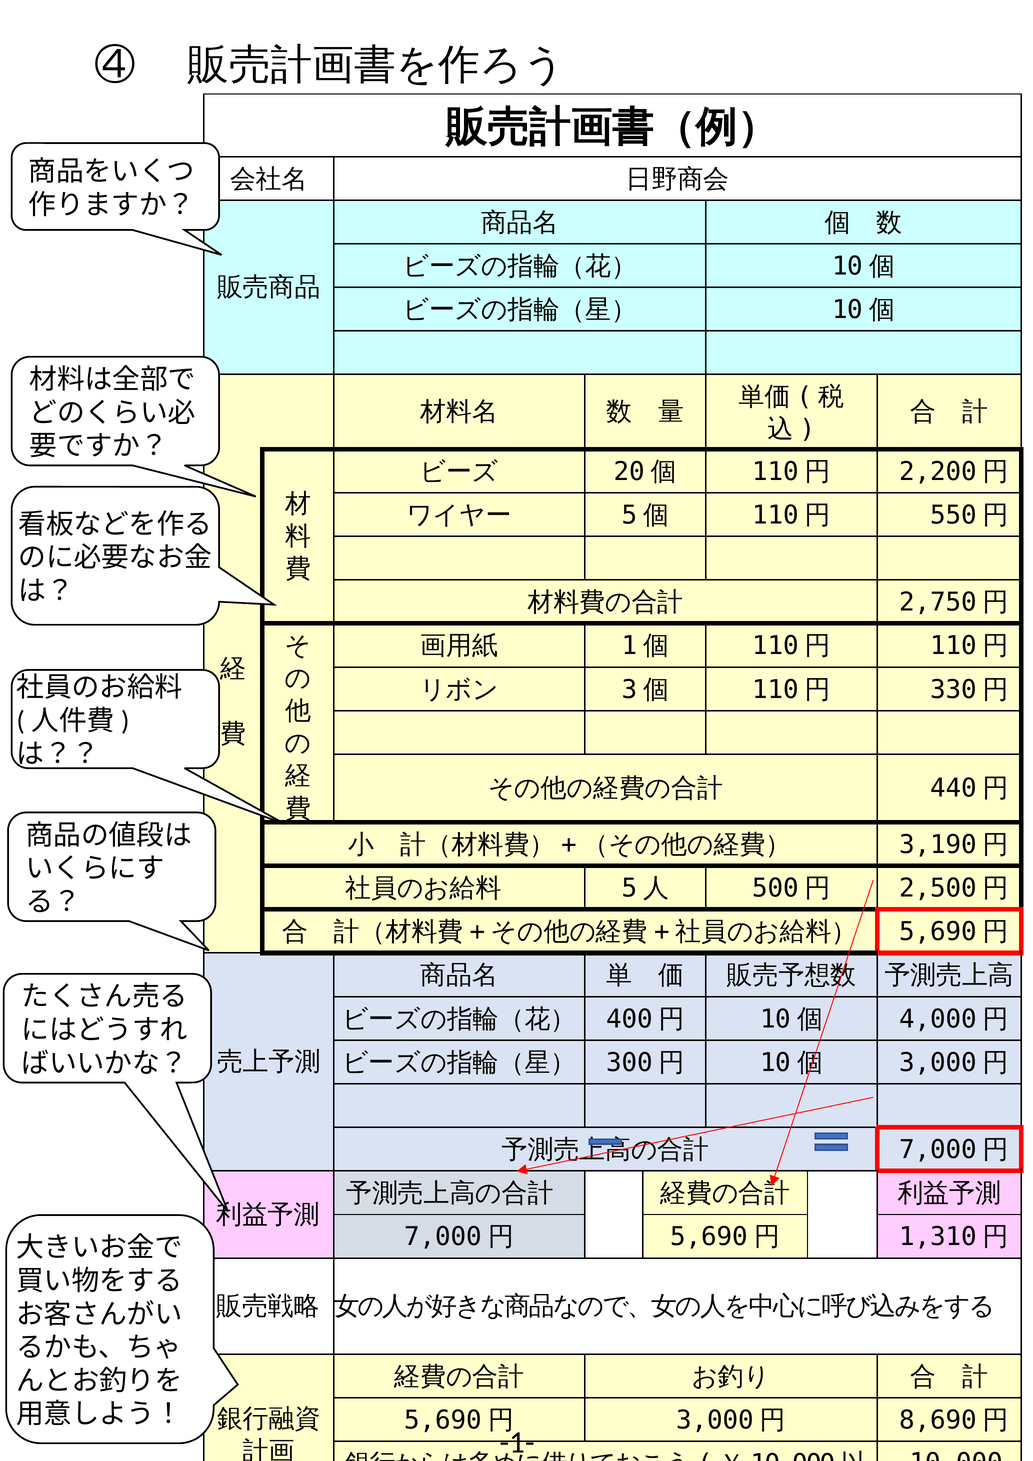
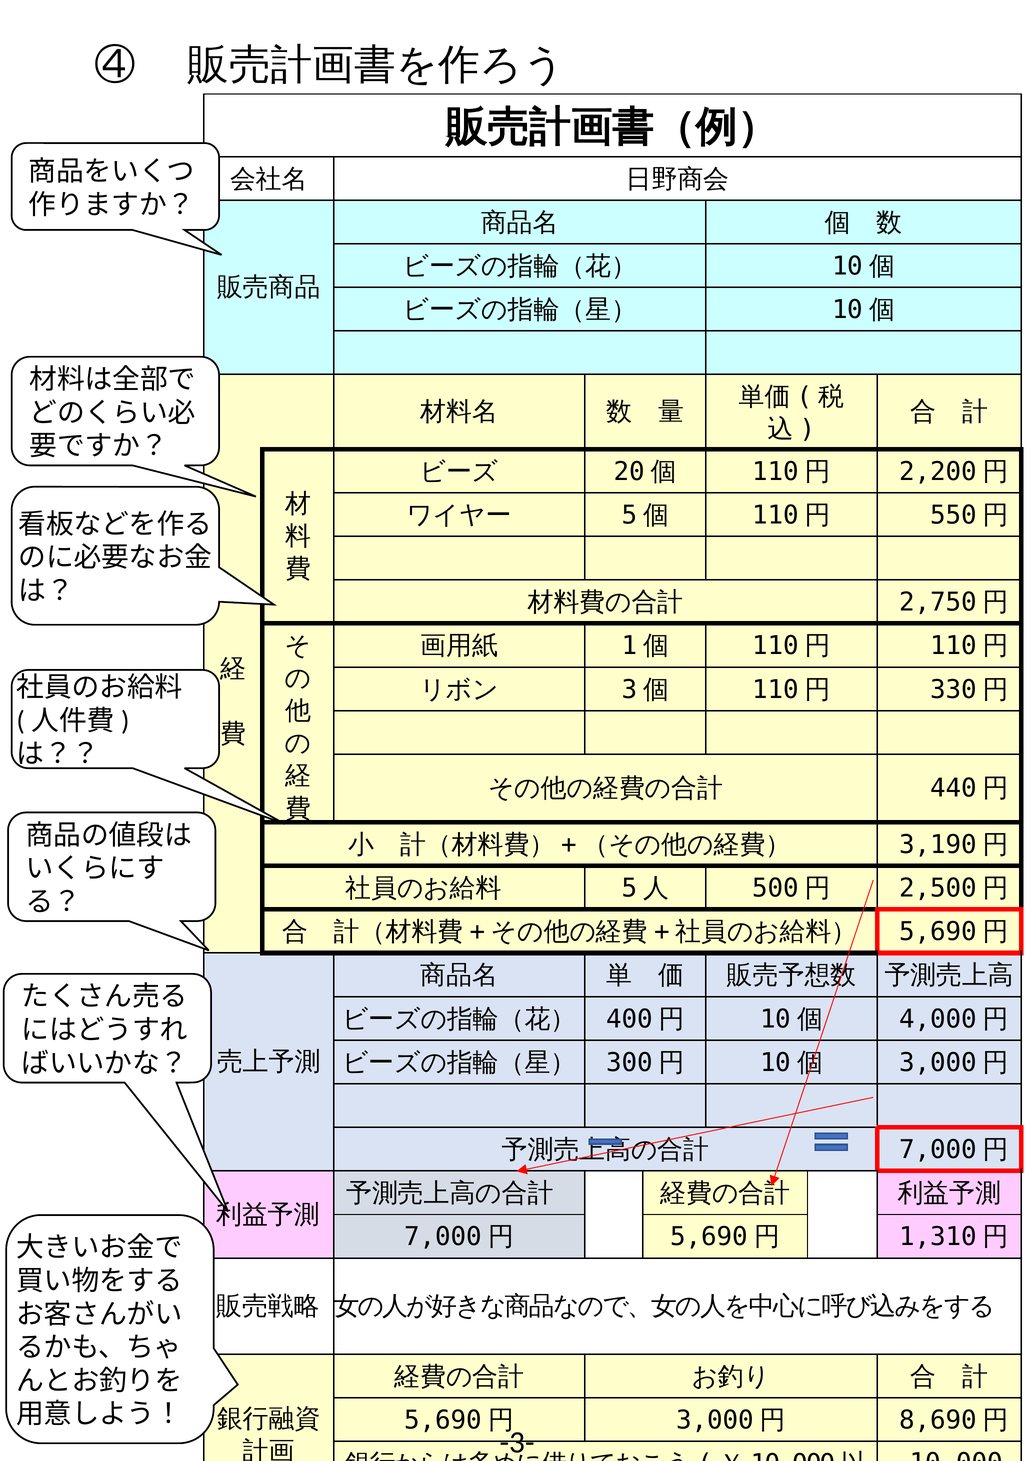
-1-: -1- -> -3- (517, 1442)
